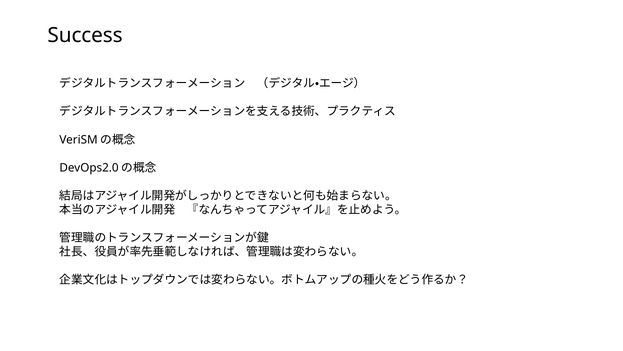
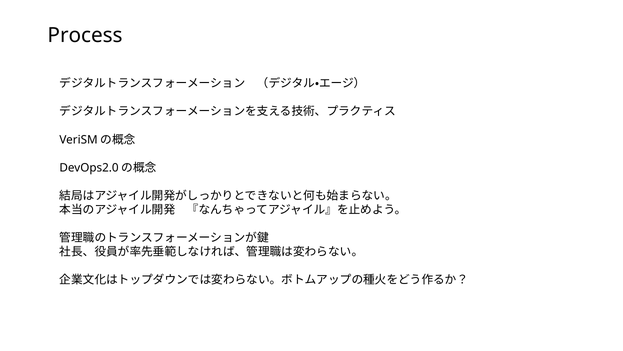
Success: Success -> Process (85, 36)
